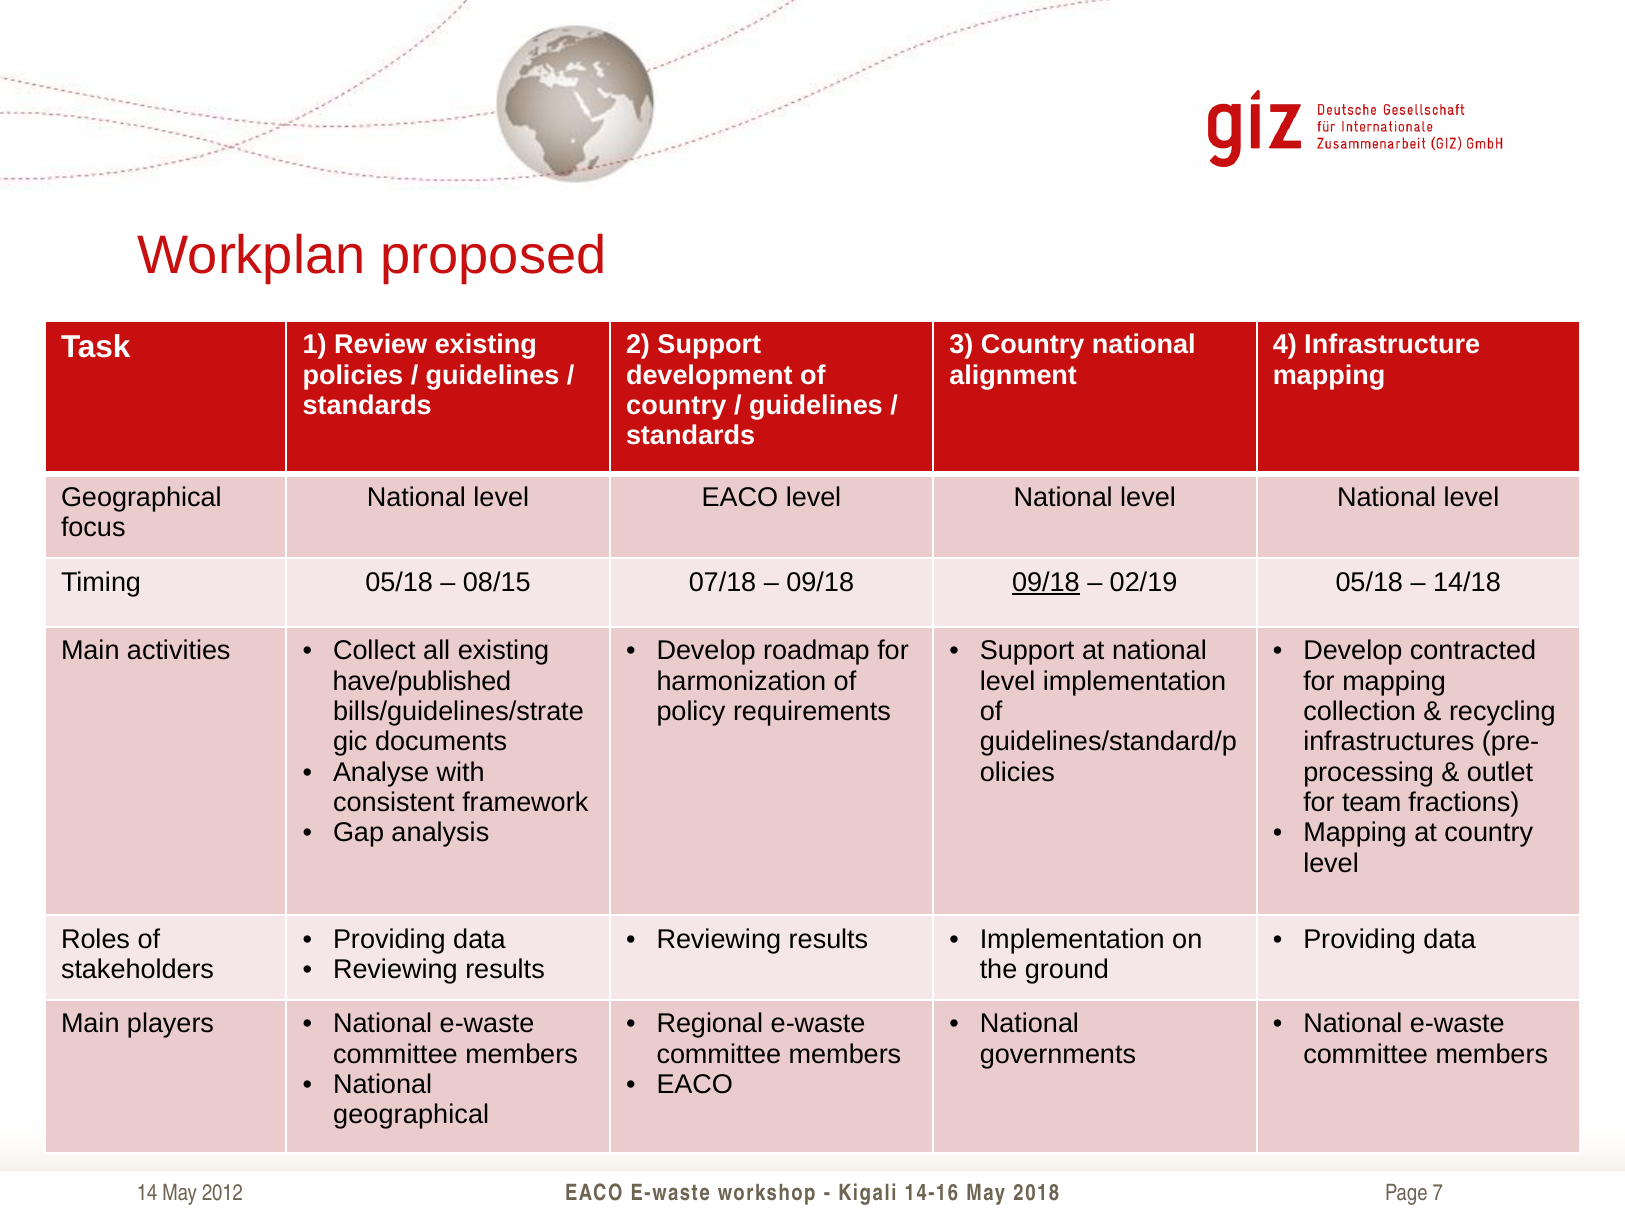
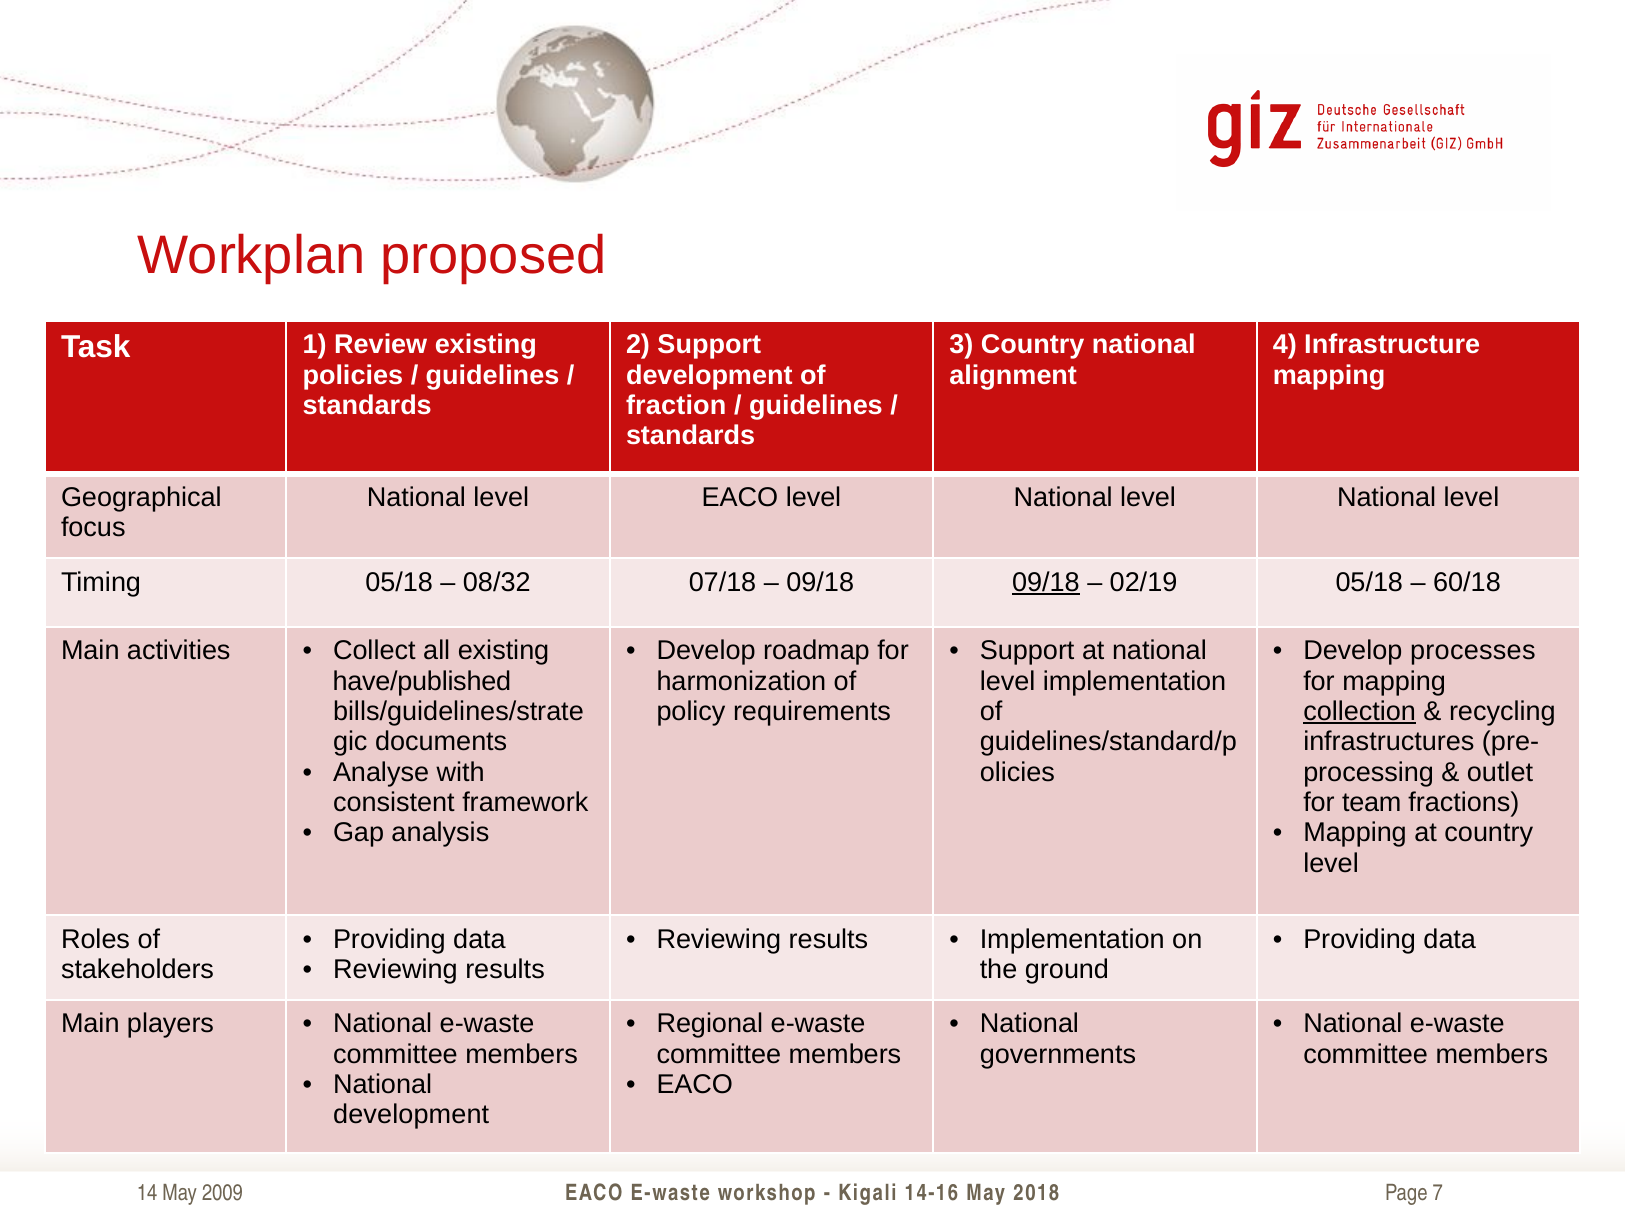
country: country -> fraction (676, 405)
08/15: 08/15 -> 08/32 (497, 582)
14/18: 14/18 -> 60/18 (1467, 582)
contracted: contracted -> processes (1473, 651)
collection underline: none -> present (1360, 712)
geographical: geographical -> development (411, 1115)
2012: 2012 -> 2009 (222, 1193)
